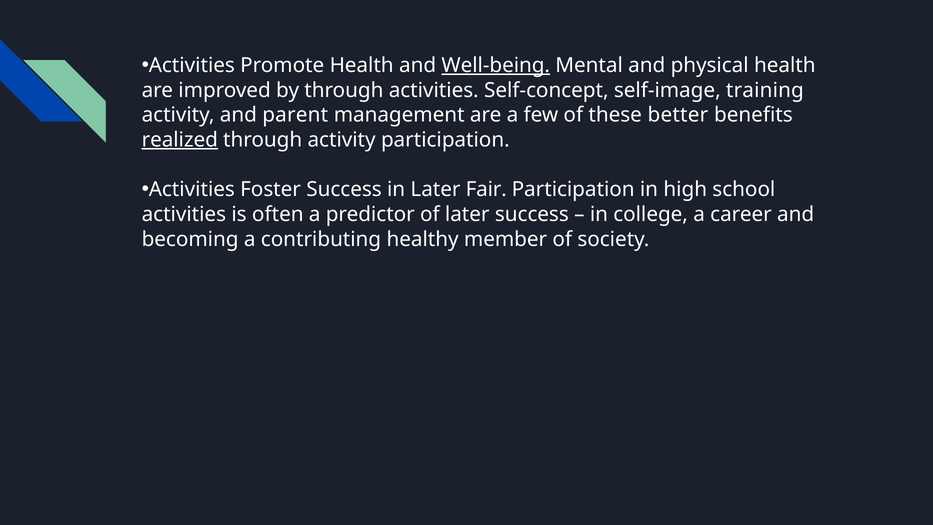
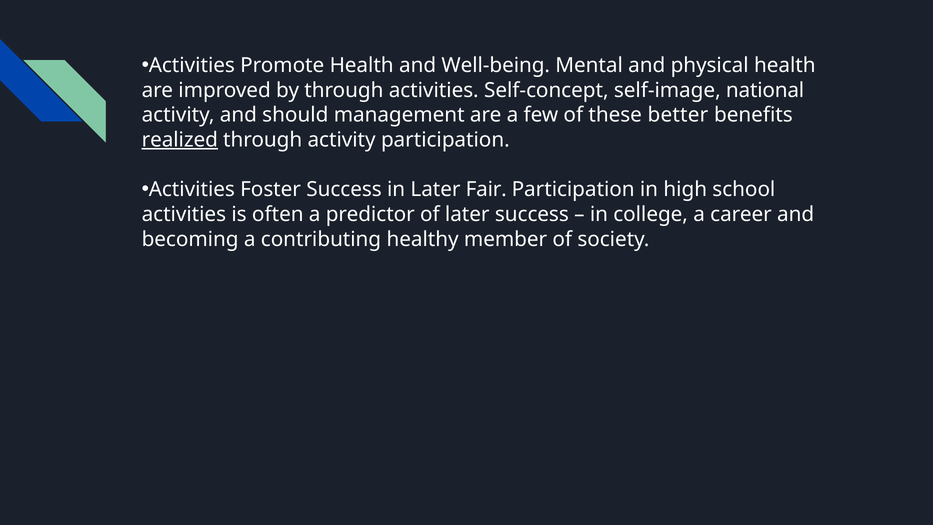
Well-being underline: present -> none (496, 65)
training: training -> national (765, 90)
parent: parent -> should (295, 115)
